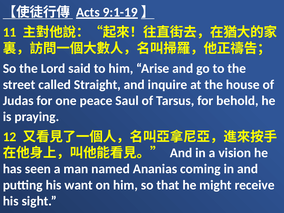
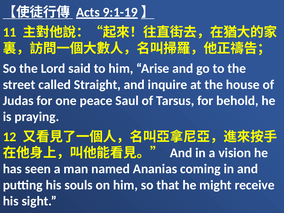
want: want -> souls (79, 185)
